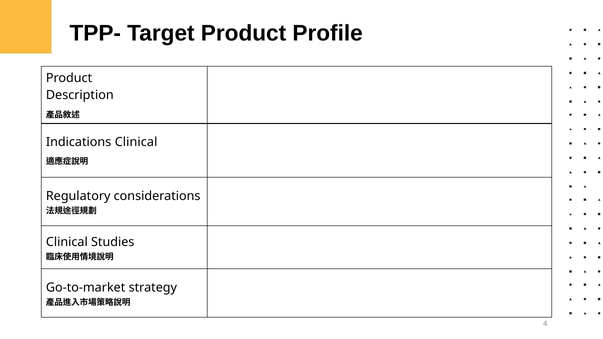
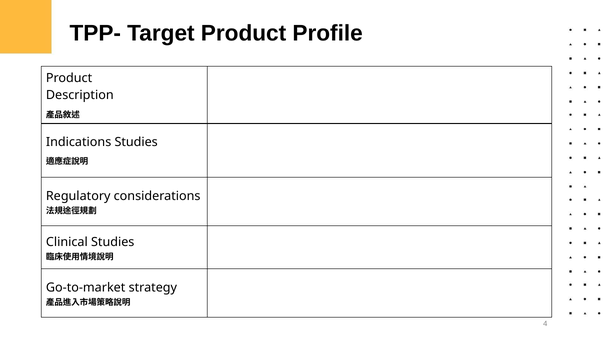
Indications Clinical: Clinical -> Studies (136, 142)
